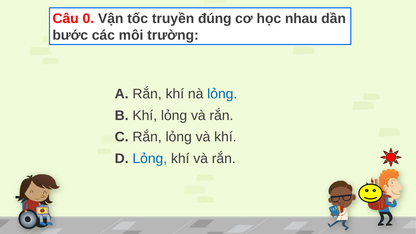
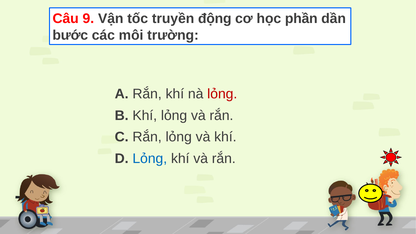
0: 0 -> 9 (88, 19)
đúng: đúng -> động (215, 19)
nhau: nhau -> phần (301, 19)
lỏng colour: blue -> red (222, 94)
